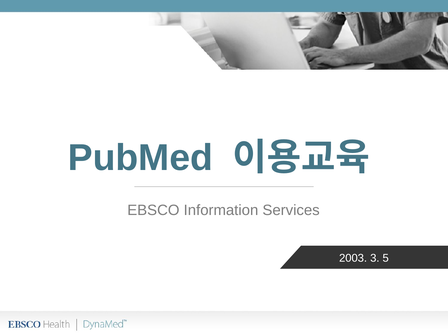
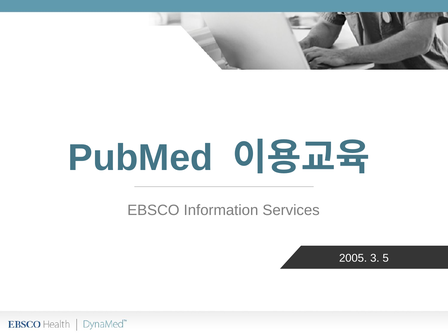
2003: 2003 -> 2005 (353, 258)
